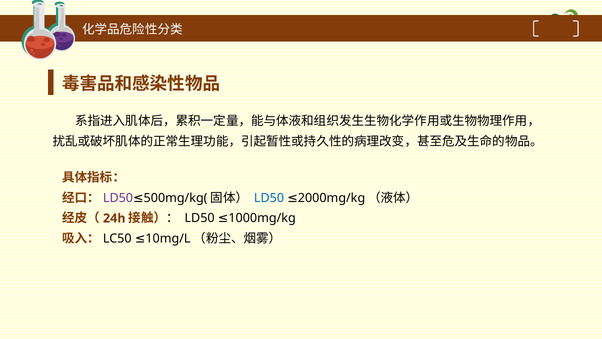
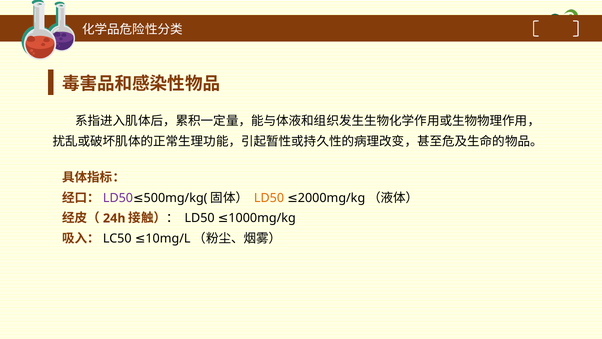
LD50 colour: blue -> orange (269, 198)
